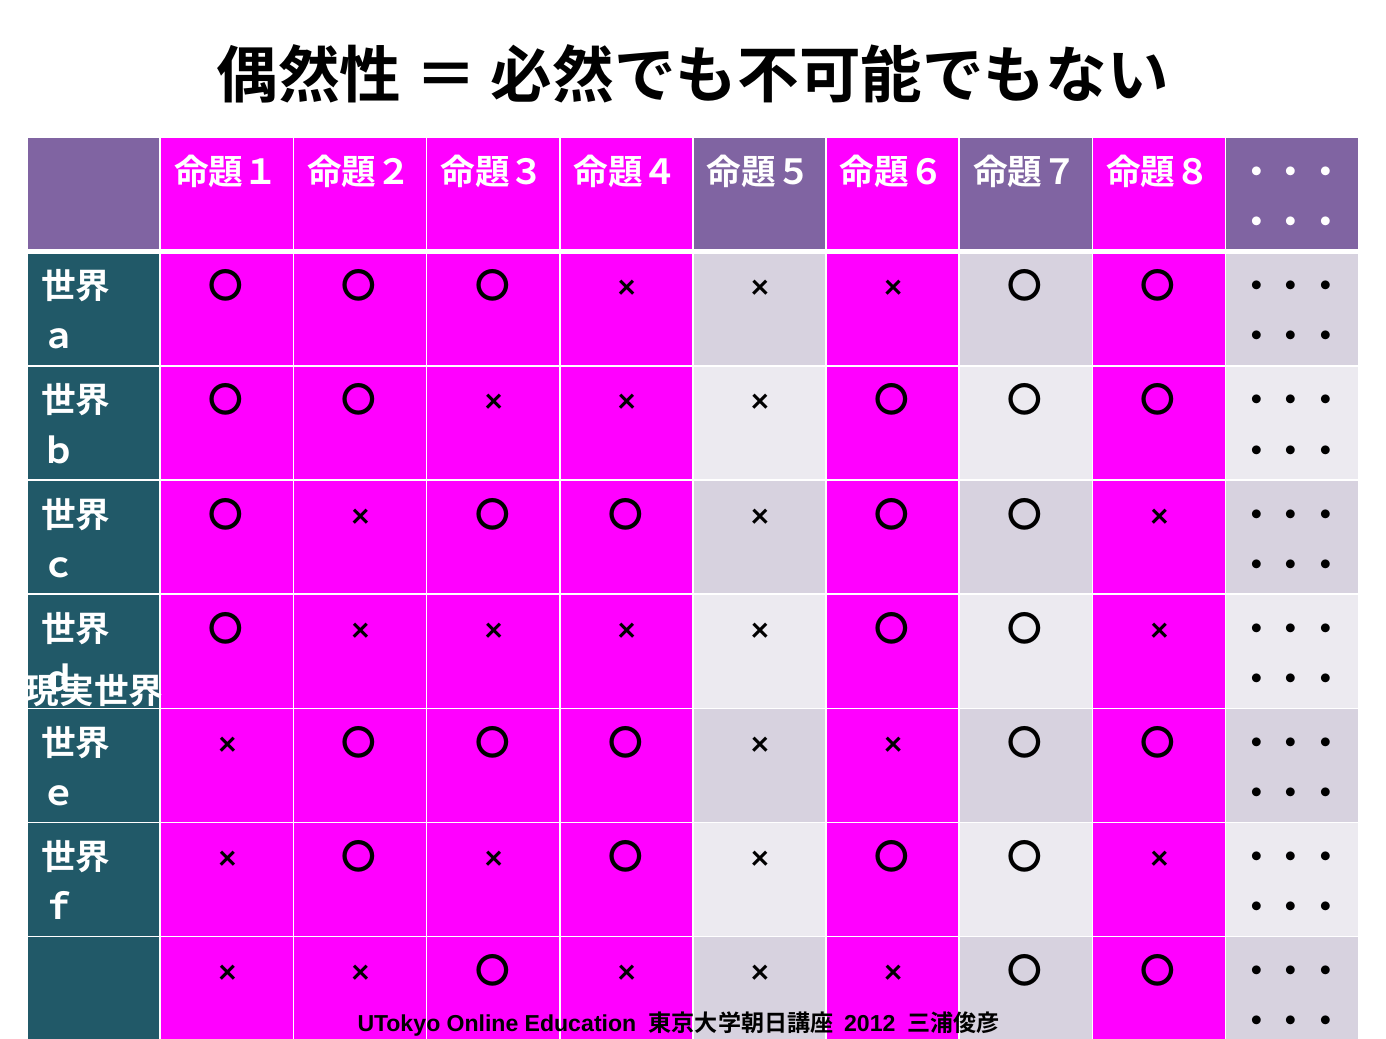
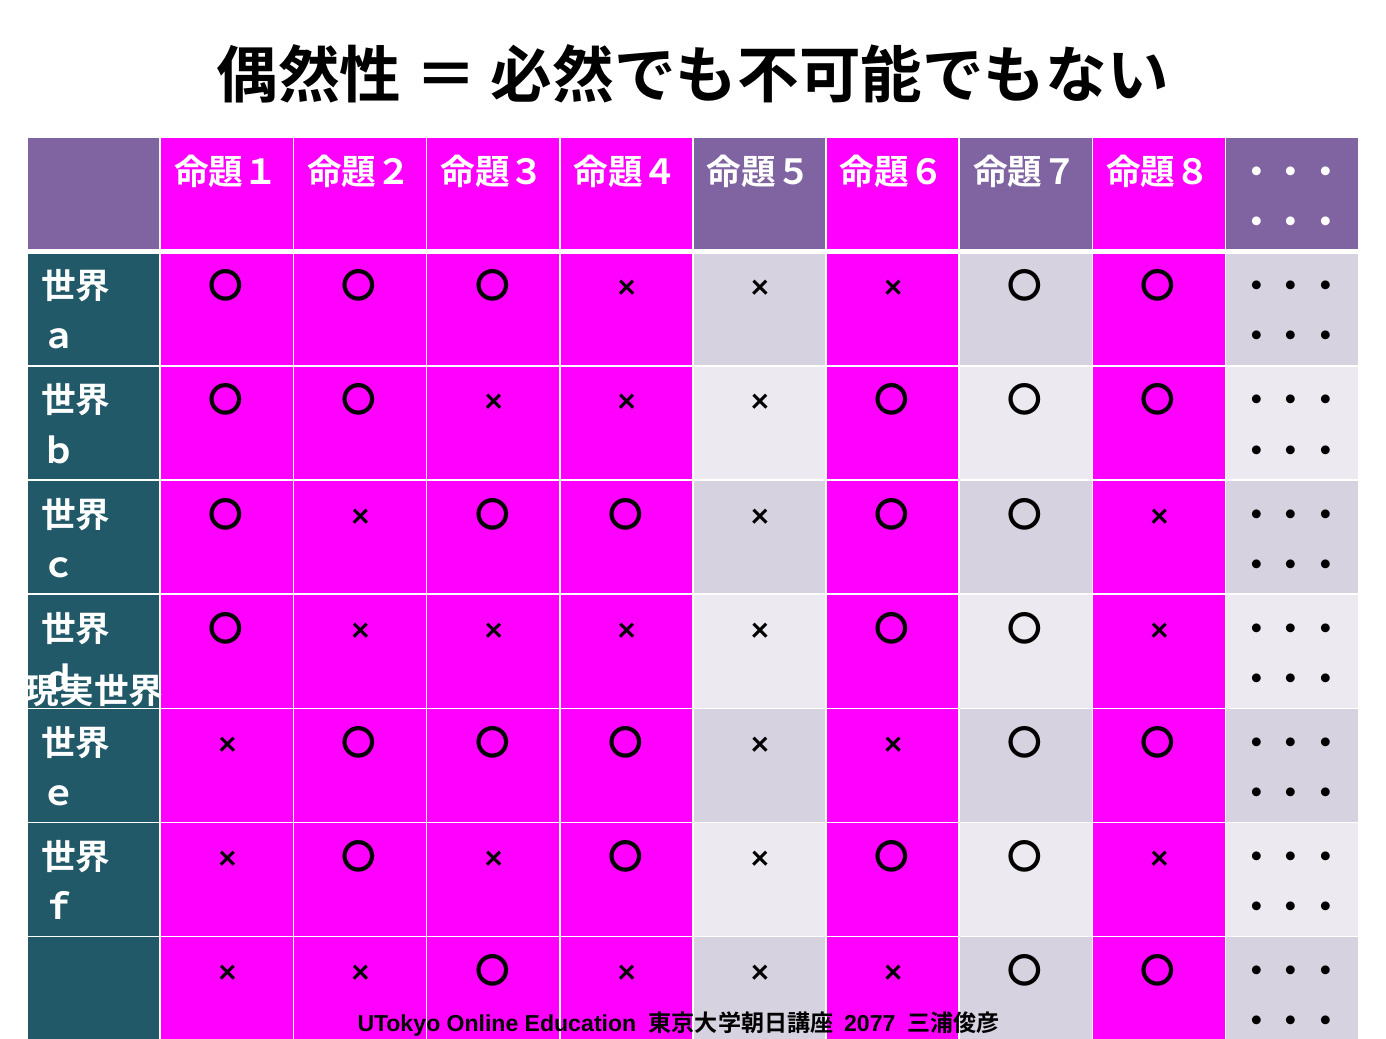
2012: 2012 -> 2077 (870, 1024)
